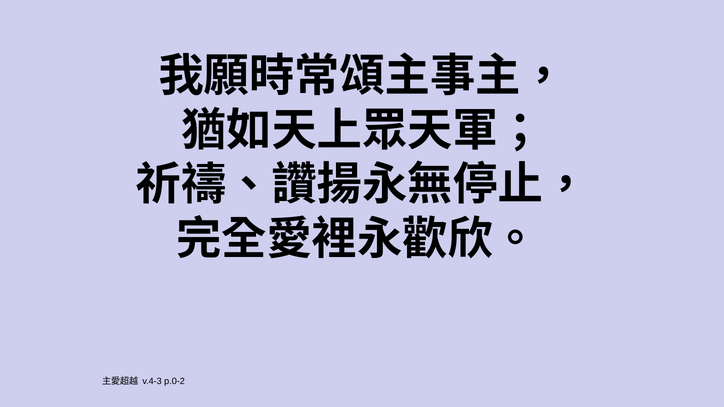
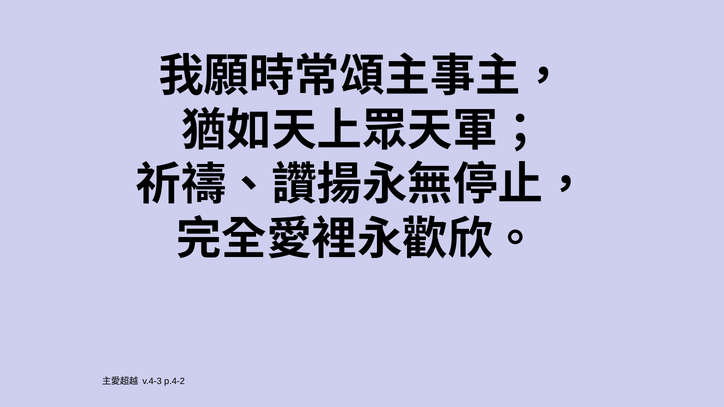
p.0-2: p.0-2 -> p.4-2 (175, 382)
